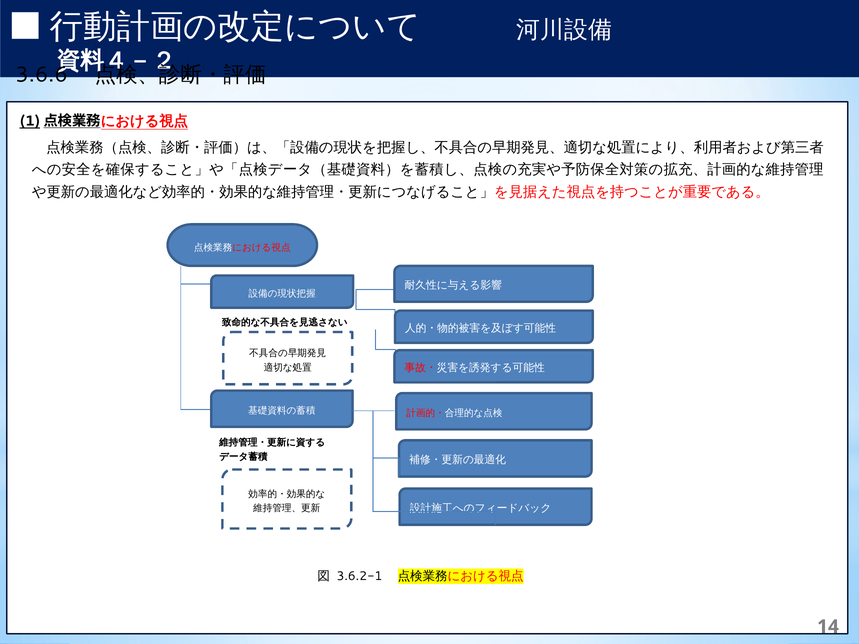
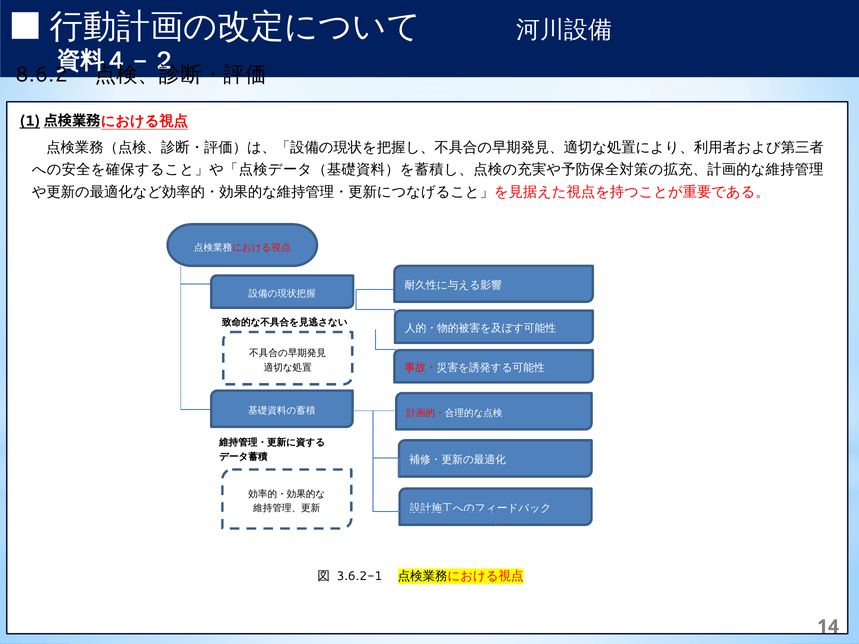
3.6.6: 3.6.6 -> 8.6.2 (42, 75)
